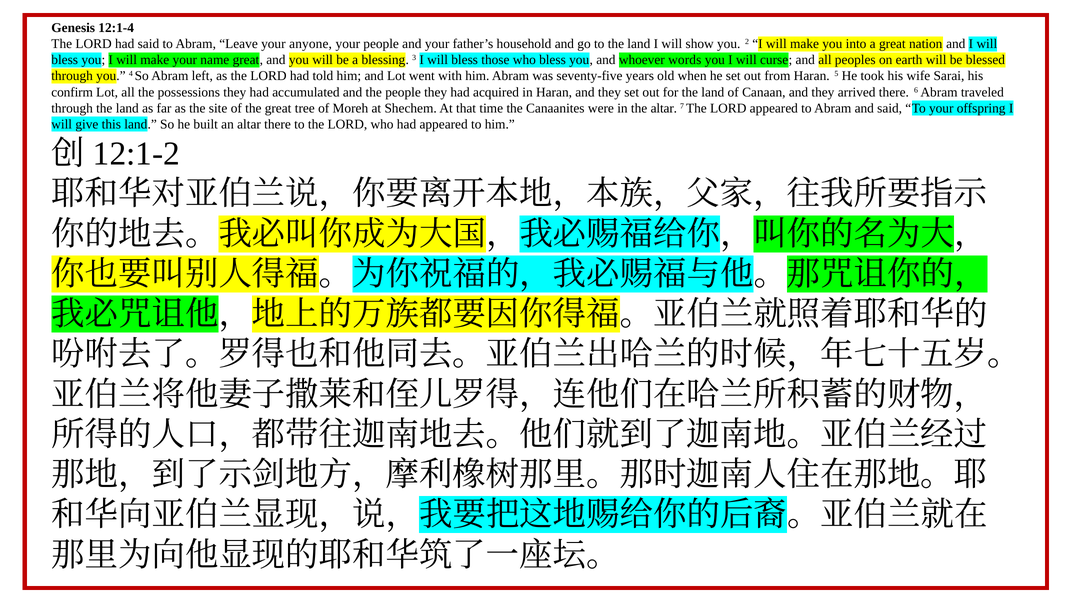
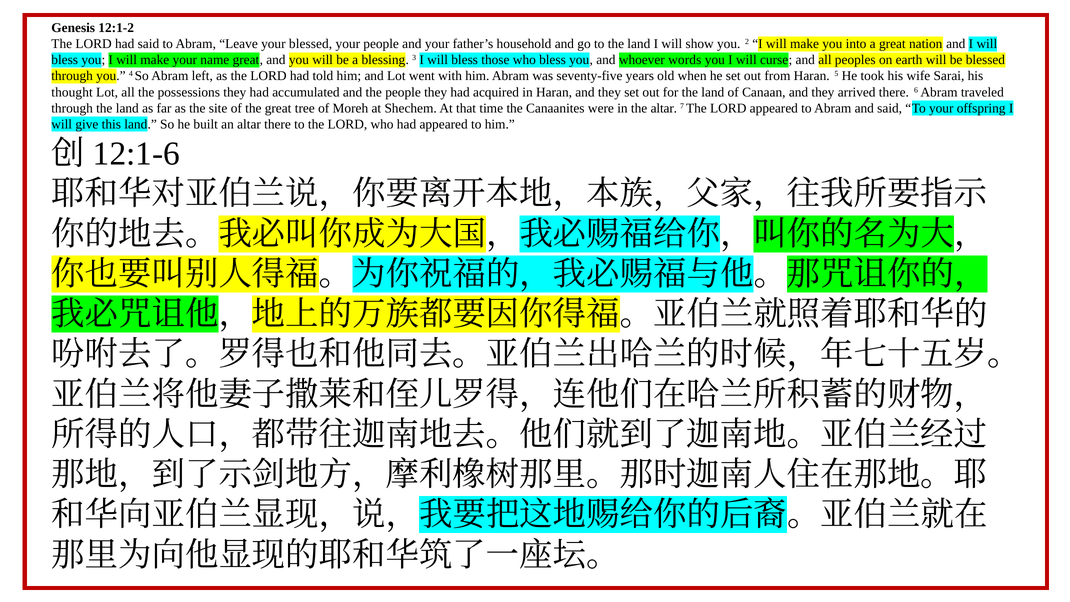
12:1-4: 12:1-4 -> 12:1-2 (116, 28)
your anyone: anyone -> blessed (311, 44)
confirm: confirm -> thought (72, 92)
12:1-2: 12:1-2 -> 12:1-6 (136, 154)
